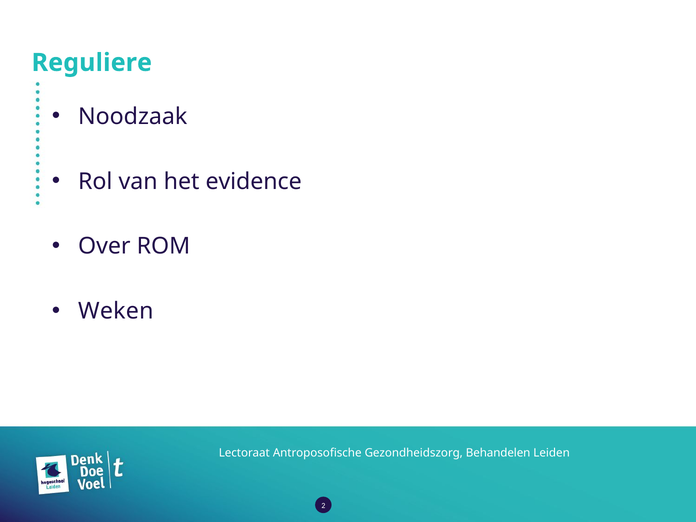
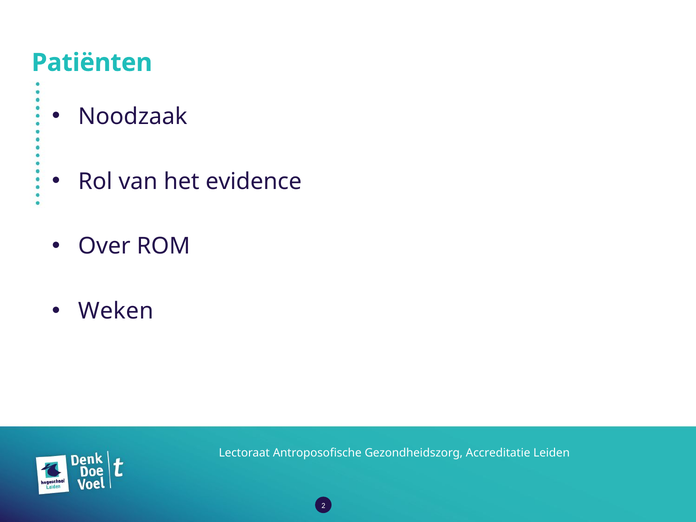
Reguliere: Reguliere -> Patiënten (92, 63)
Behandelen: Behandelen -> Accreditatie (498, 453)
